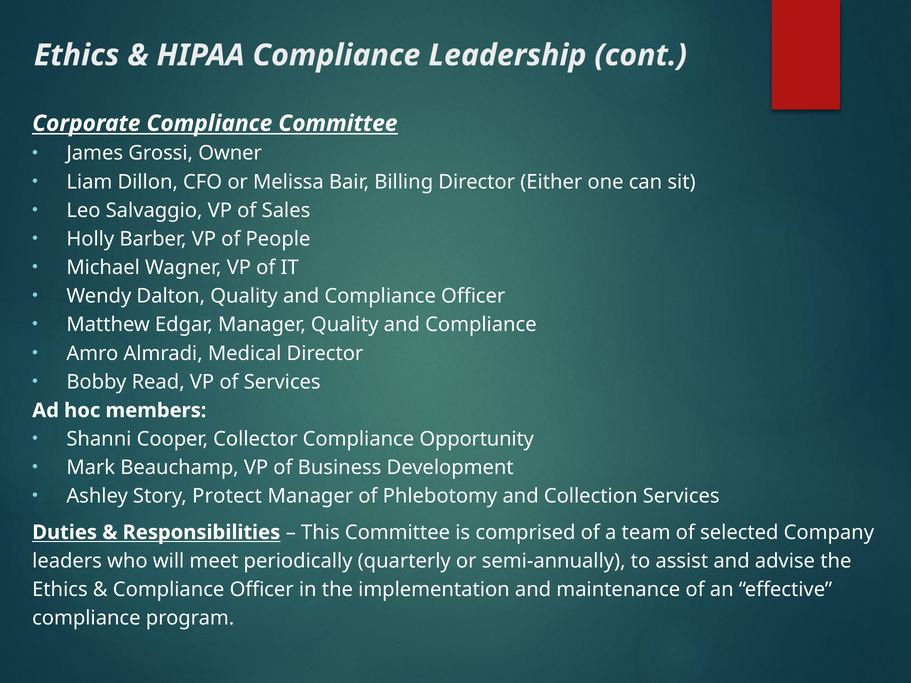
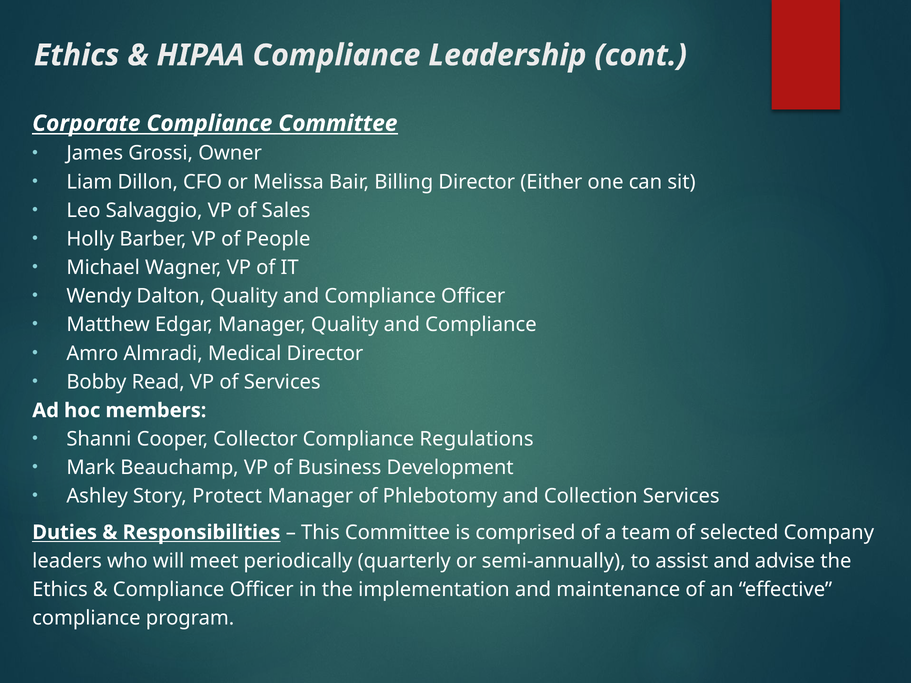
Opportunity: Opportunity -> Regulations (477, 439)
